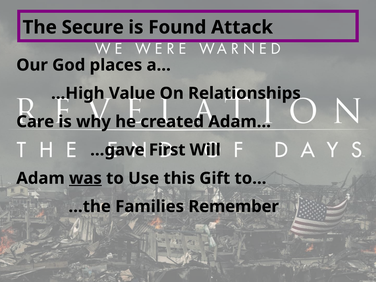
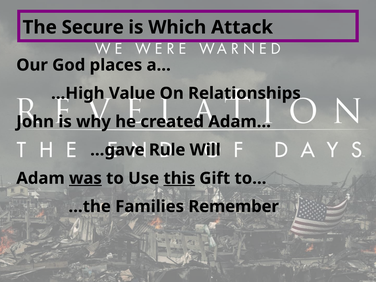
Found: Found -> Which (177, 27)
Care: Care -> John (35, 122)
First: First -> Rule (167, 150)
this underline: none -> present (179, 178)
